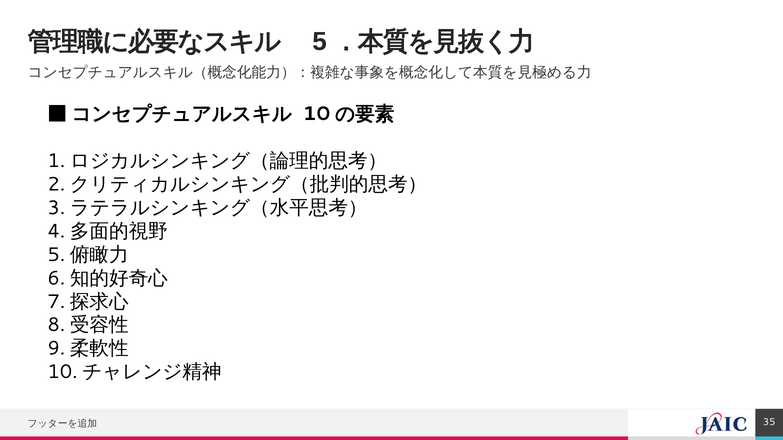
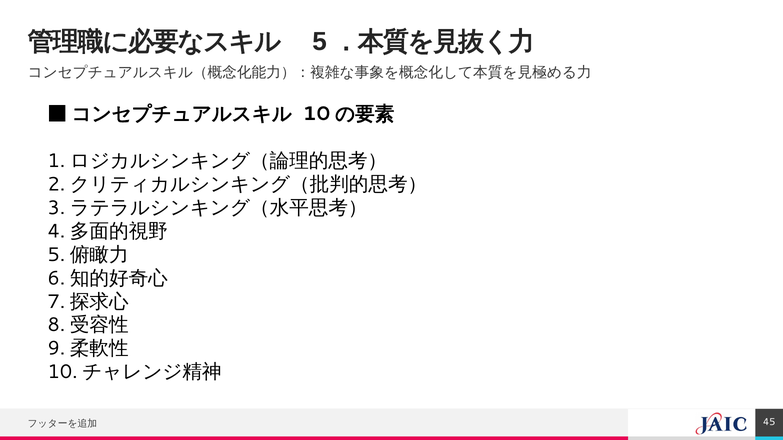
35: 35 -> 45 (769, 423)
